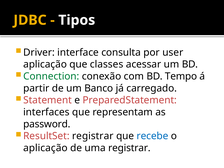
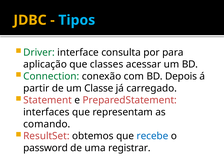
Tipos colour: white -> light blue (77, 20)
Driver colour: black -> green (39, 52)
user: user -> para (173, 52)
Tempo: Tempo -> Depois (181, 76)
Banco: Banco -> Classe (99, 88)
password: password -> comando (47, 124)
ResultSet registrar: registrar -> obtemos (93, 136)
aplicação: aplicação -> password (46, 148)
